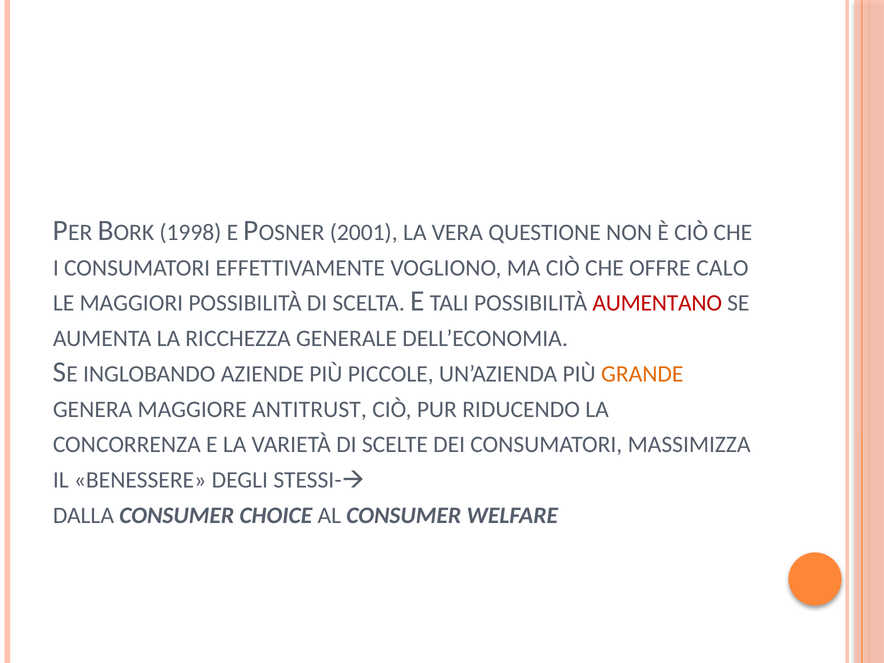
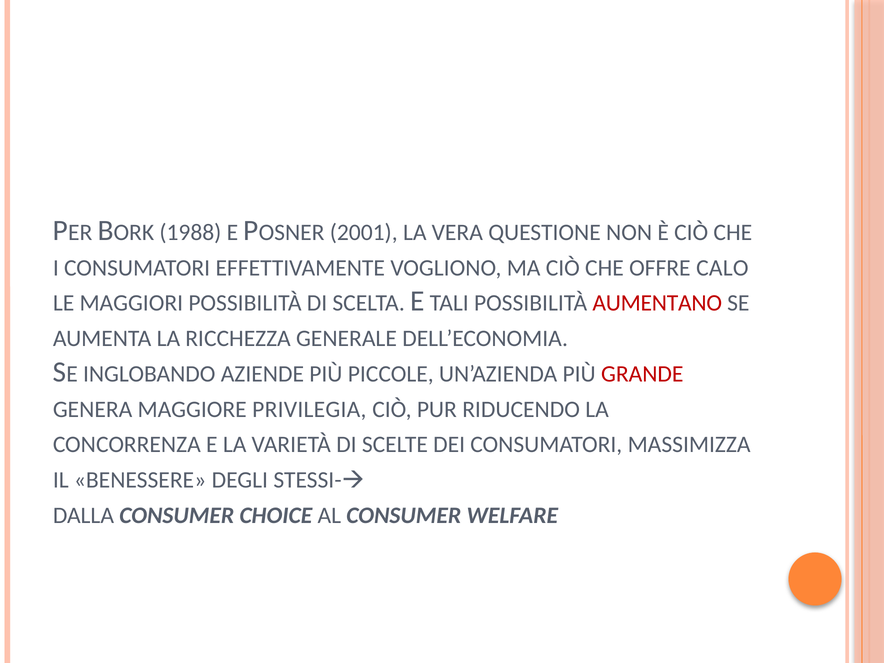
1998: 1998 -> 1988 (190, 232)
GRANDE colour: orange -> red (642, 374)
ANTITRUST: ANTITRUST -> PRIVILEGIA (309, 409)
